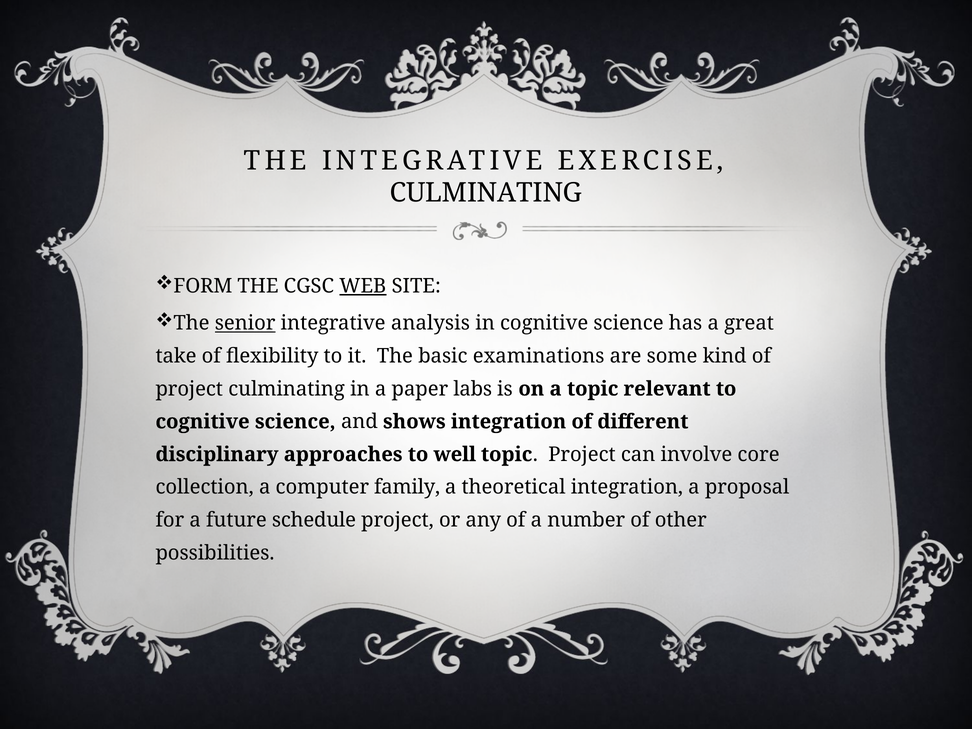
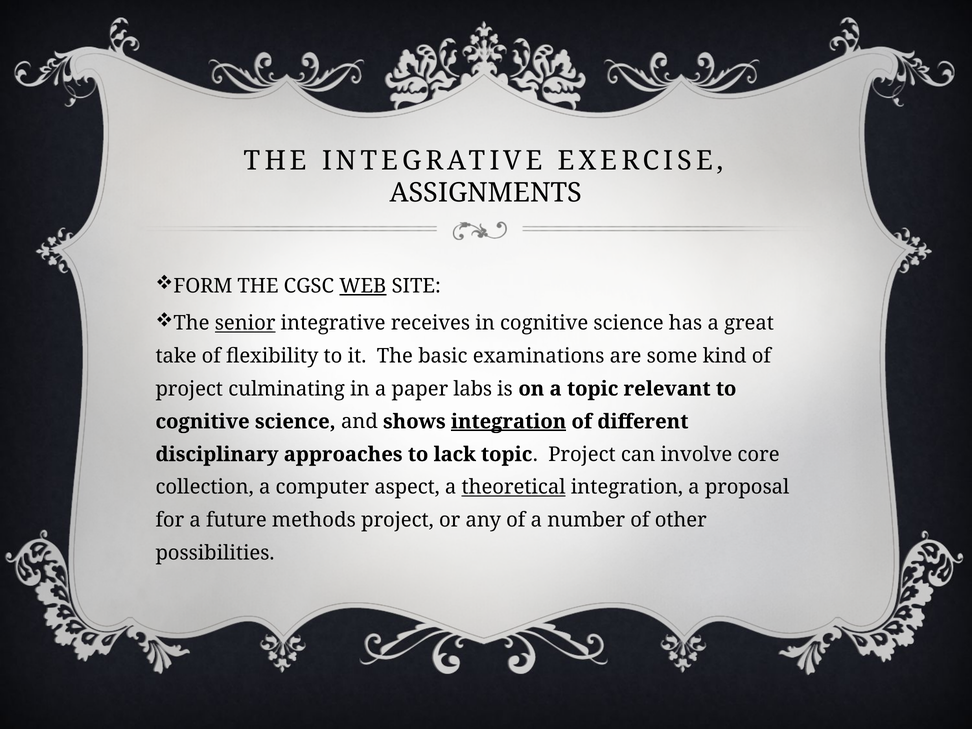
CULMINATING: CULMINATING -> ASSIGNMENTS (486, 193)
analysis: analysis -> receives (430, 323)
integration underline: none -> present (509, 422)
well: well -> lack (455, 454)
family: family -> aspect (407, 487)
theoretical underline: none -> present (514, 487)
schedule: schedule -> methods (314, 520)
